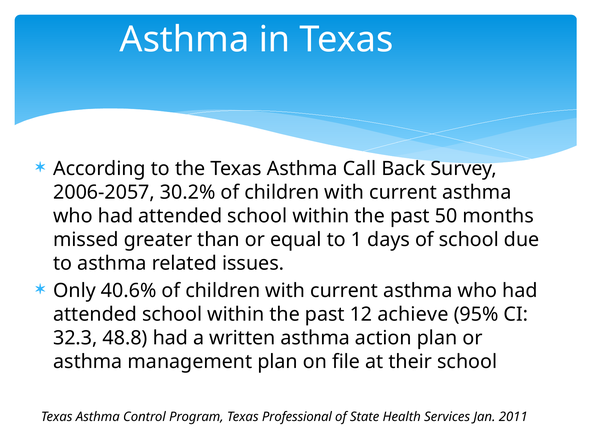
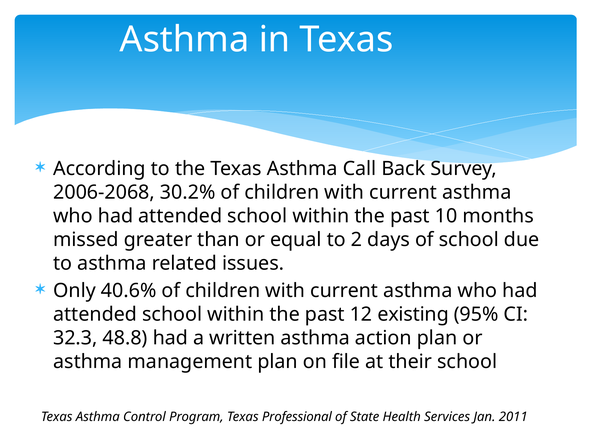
2006-2057: 2006-2057 -> 2006-2068 (104, 192)
50: 50 -> 10 (446, 216)
1: 1 -> 2 (356, 240)
achieve: achieve -> existing (413, 315)
